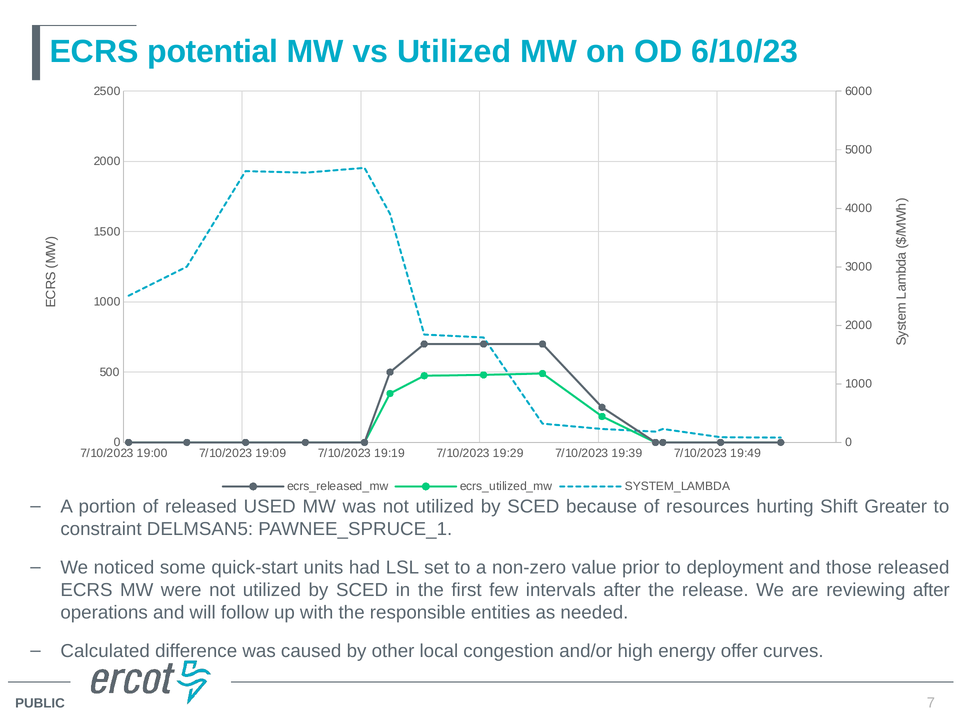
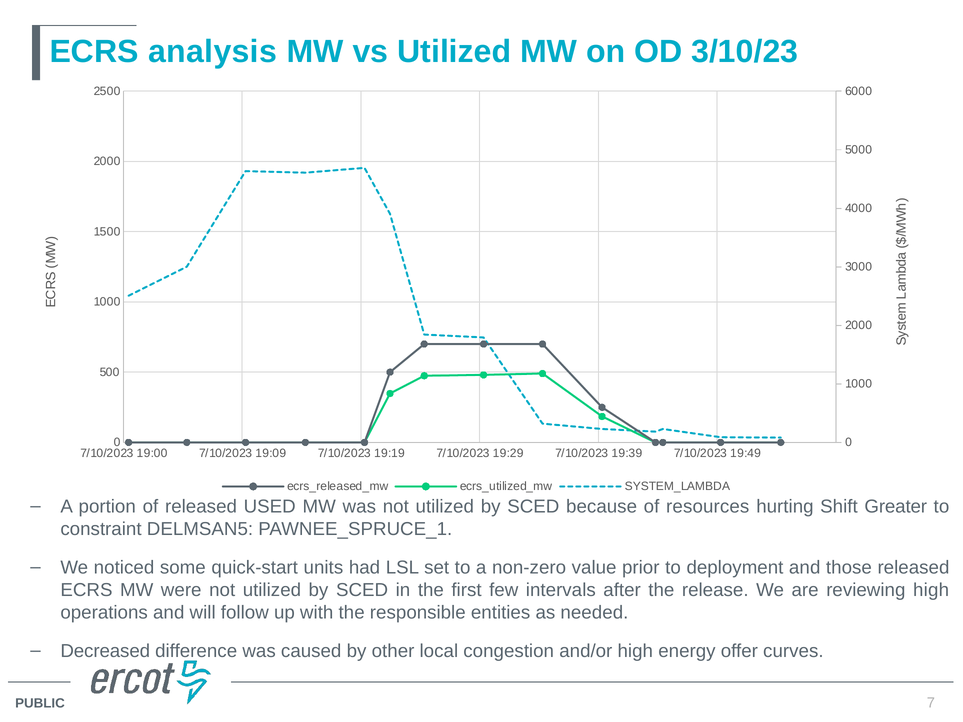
potential: potential -> analysis (213, 52)
6/10/23: 6/10/23 -> 3/10/23 (745, 52)
reviewing after: after -> high (931, 590)
Calculated: Calculated -> Decreased (105, 651)
